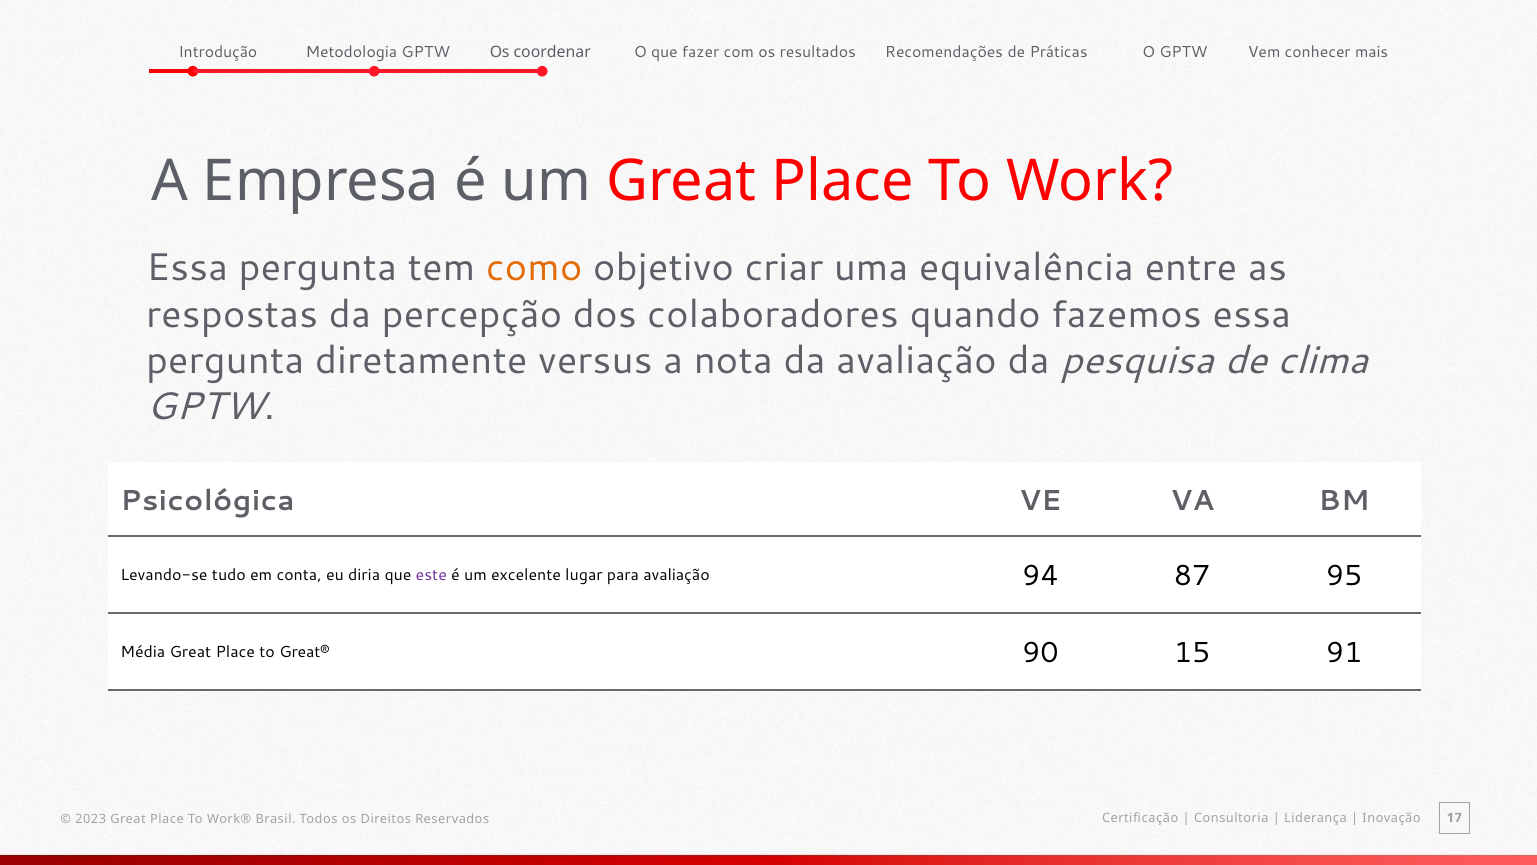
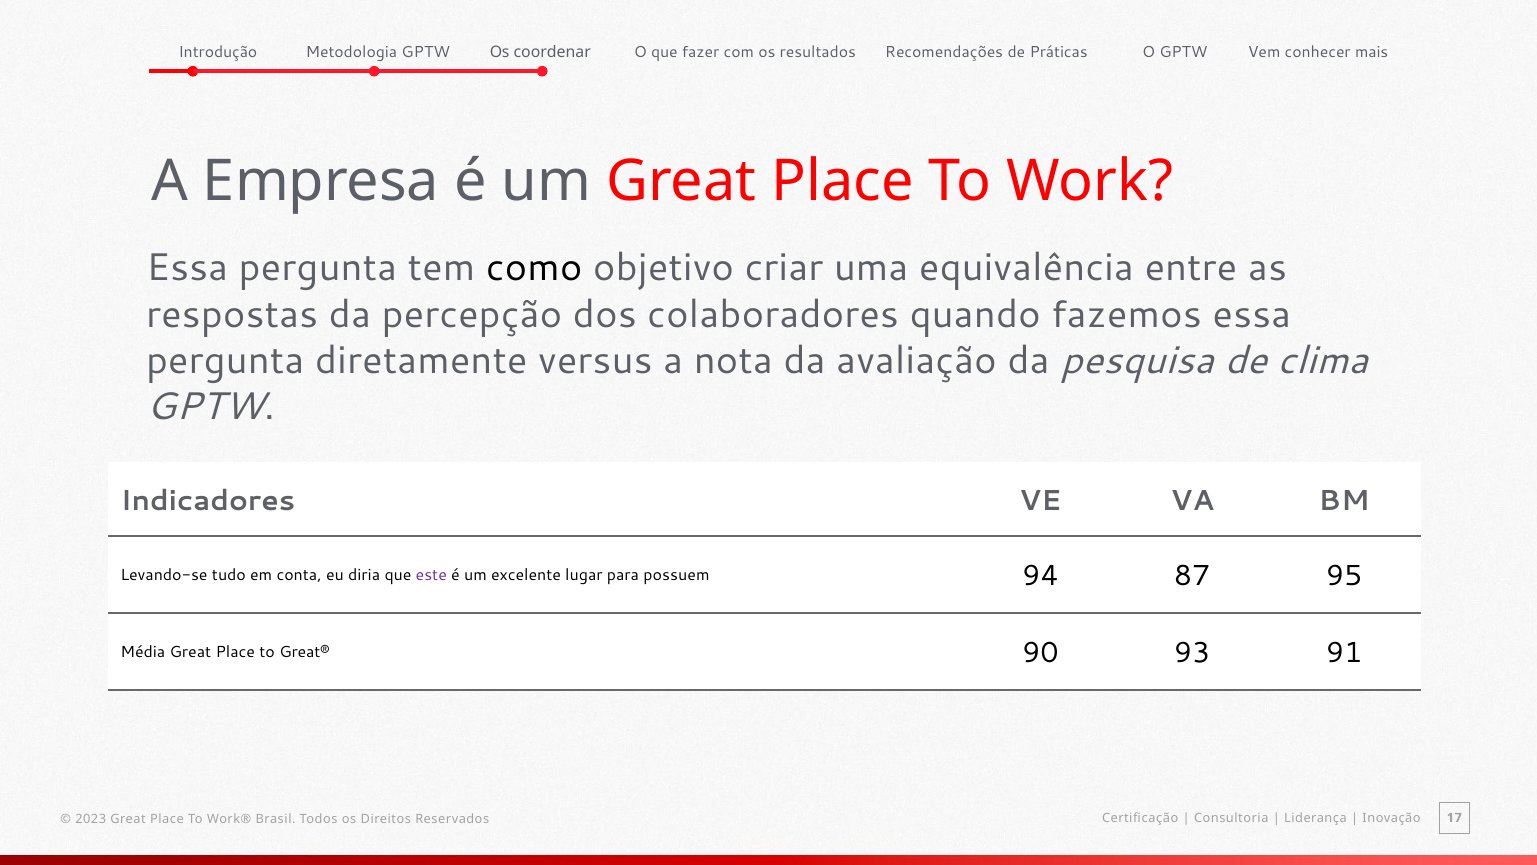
como colour: orange -> black (534, 268)
Psicológica: Psicológica -> Indicadores (208, 501)
para avaliação: avaliação -> possuem (676, 575)
15: 15 -> 93 (1192, 653)
